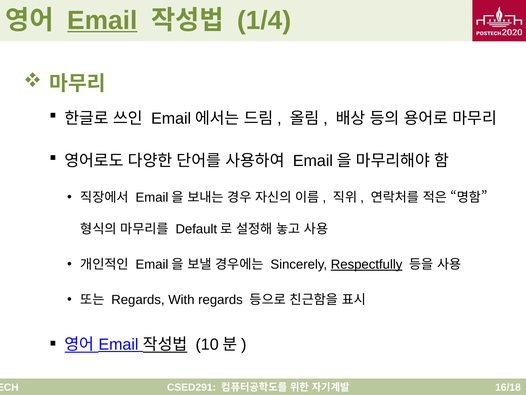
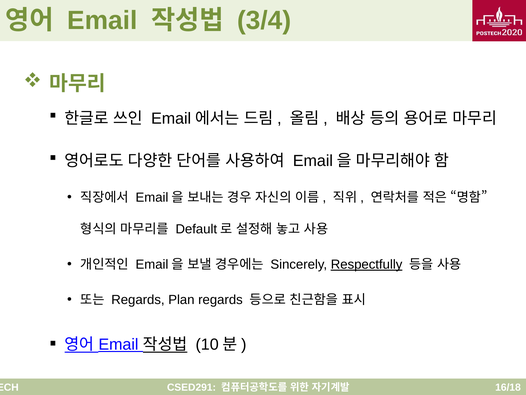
Email underline: present -> none (102, 20)
1/4: 1/4 -> 3/4 (264, 20)
With: With -> Plan (181, 299)
